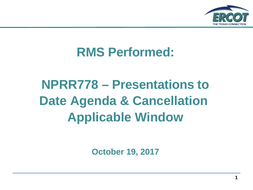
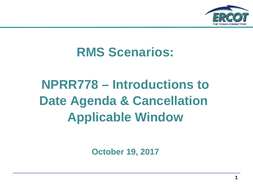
Performed: Performed -> Scenarios (141, 52)
Presentations: Presentations -> Introductions (153, 85)
